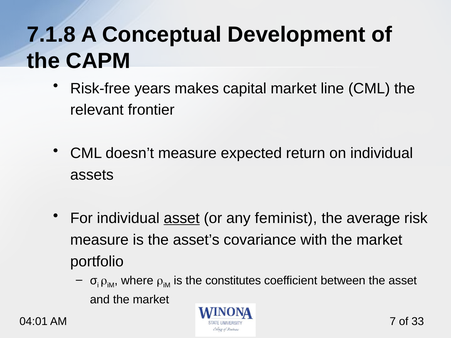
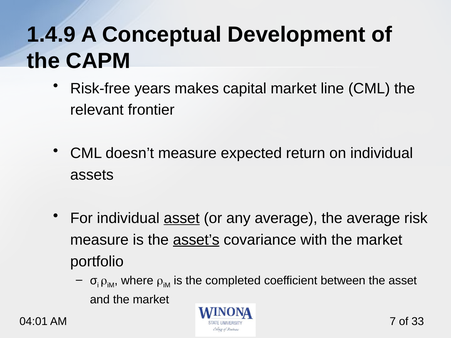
7.1.8: 7.1.8 -> 1.4.9 (51, 35)
any feminist: feminist -> average (286, 218)
asset’s underline: none -> present (196, 240)
constitutes: constitutes -> completed (233, 281)
